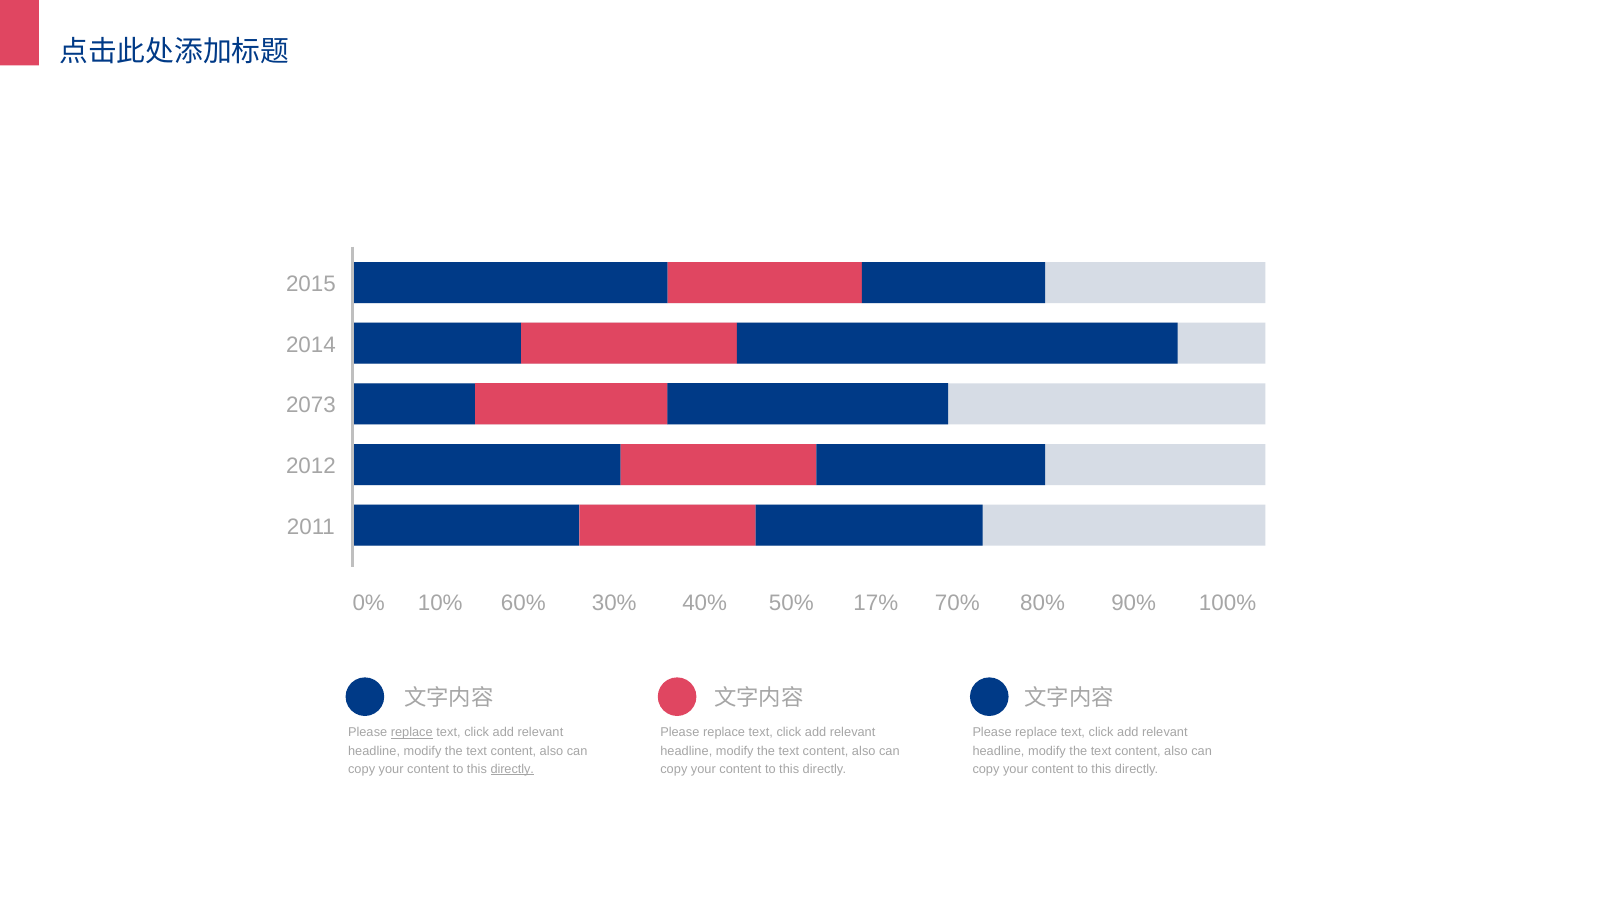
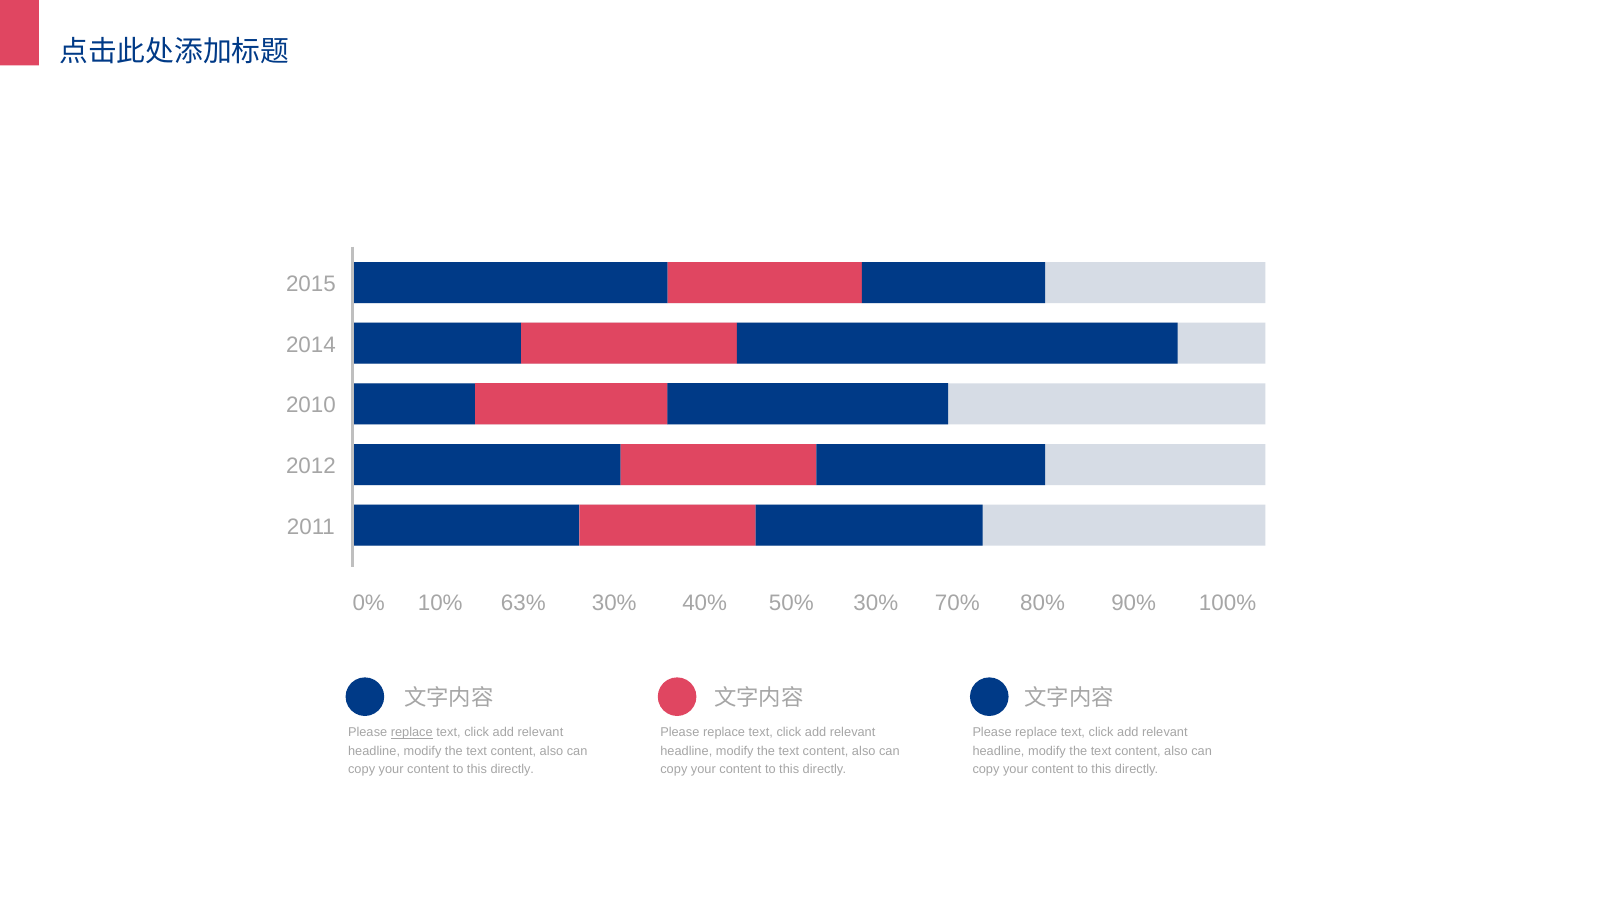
2073: 2073 -> 2010 (311, 405)
60%: 60% -> 63% (523, 603)
50% 17%: 17% -> 30% (876, 603)
directly underline: present -> none (512, 769)
